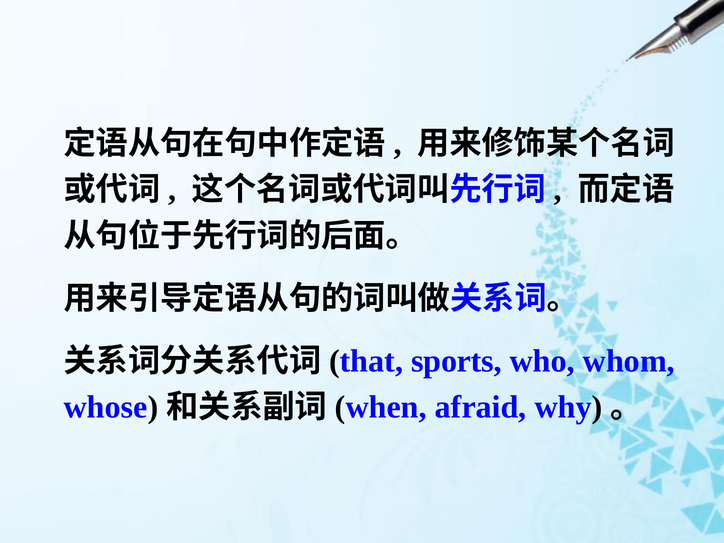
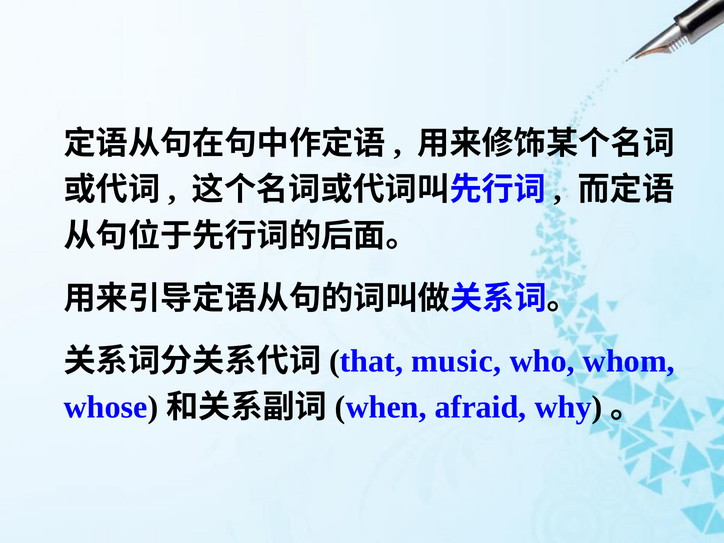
sports: sports -> music (456, 361)
